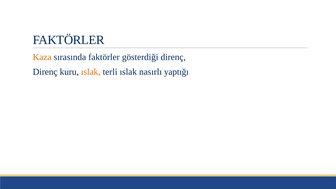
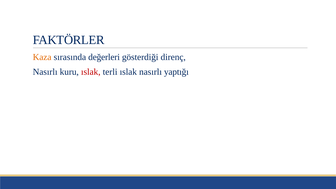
sırasında faktörler: faktörler -> değerleri (104, 57)
Direnç: Direnç -> Nasırlı (45, 72)
ıslak colour: orange -> red (91, 72)
